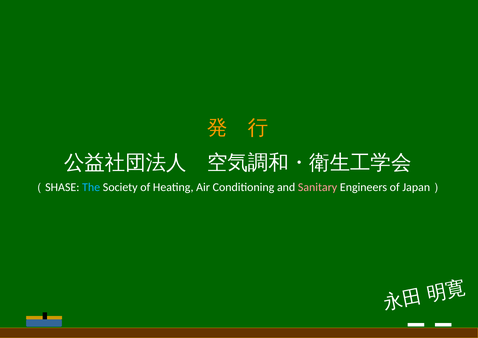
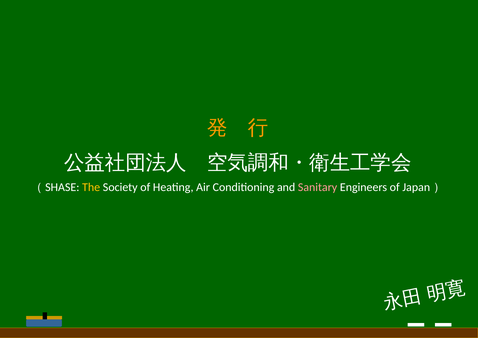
The colour: light blue -> yellow (91, 187)
